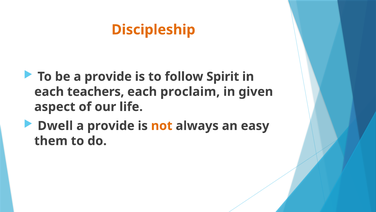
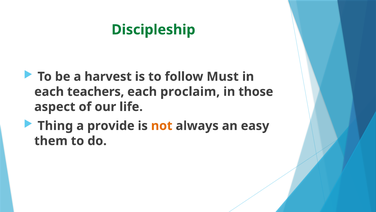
Discipleship colour: orange -> green (153, 30)
be a provide: provide -> harvest (108, 76)
Spirit: Spirit -> Must (223, 76)
given: given -> those (256, 92)
Dwell: Dwell -> Thing (55, 126)
